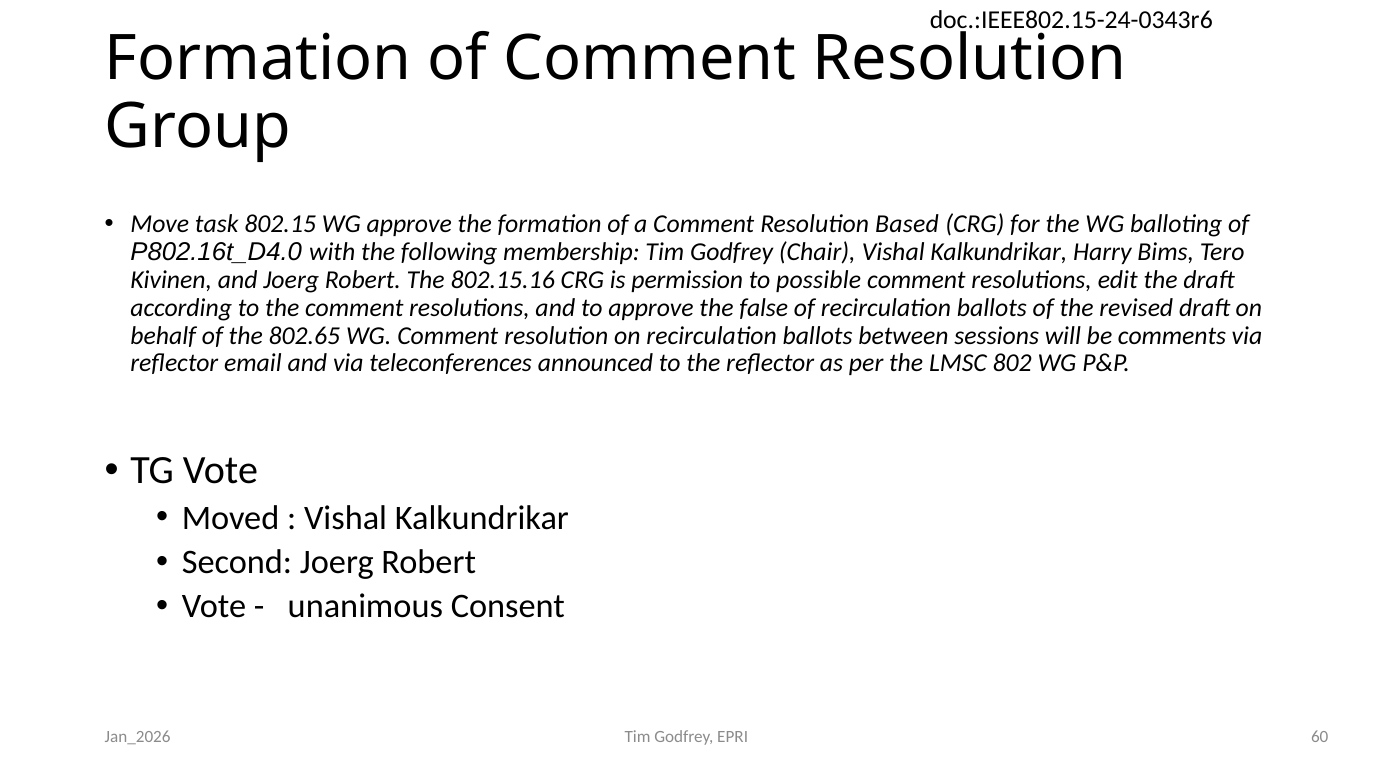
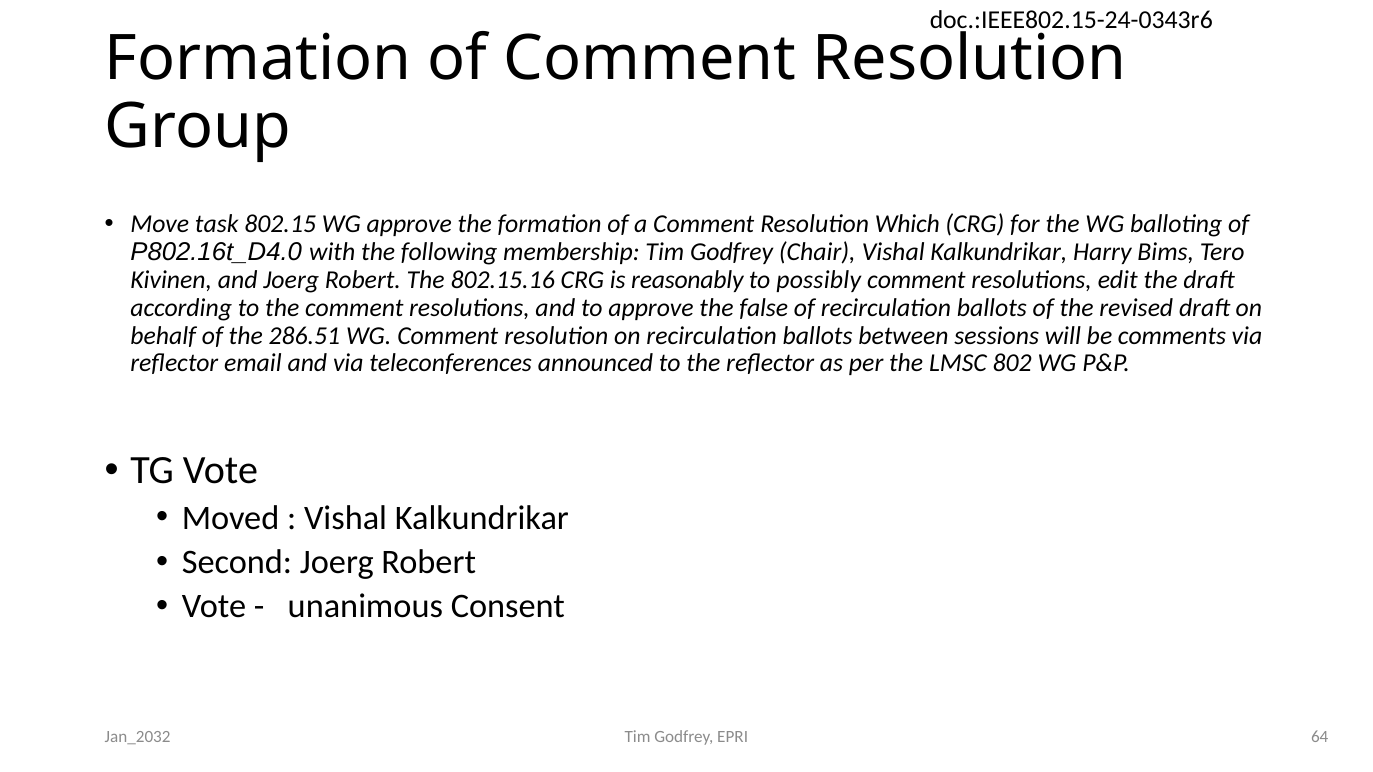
Based: Based -> Which (907, 224)
permission: permission -> reasonably (687, 280)
possible: possible -> possibly (819, 280)
802.65: 802.65 -> 286.51 (304, 336)
60: 60 -> 64 (1320, 737)
Jan_2026: Jan_2026 -> Jan_2032 (138, 738)
